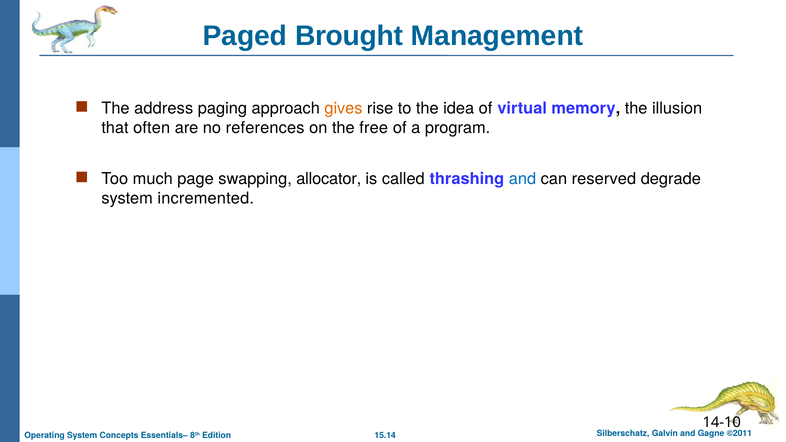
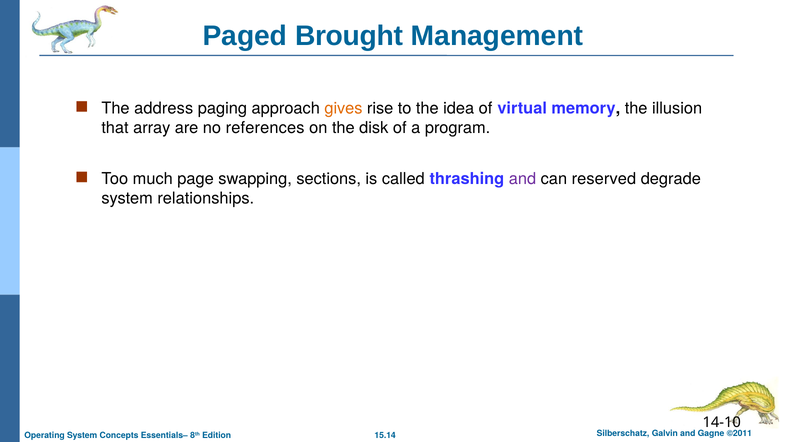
often: often -> array (152, 128)
free: free -> disk (374, 128)
allocator: allocator -> sections (329, 179)
and colour: blue -> purple (522, 179)
incremented: incremented -> relationships (206, 198)
